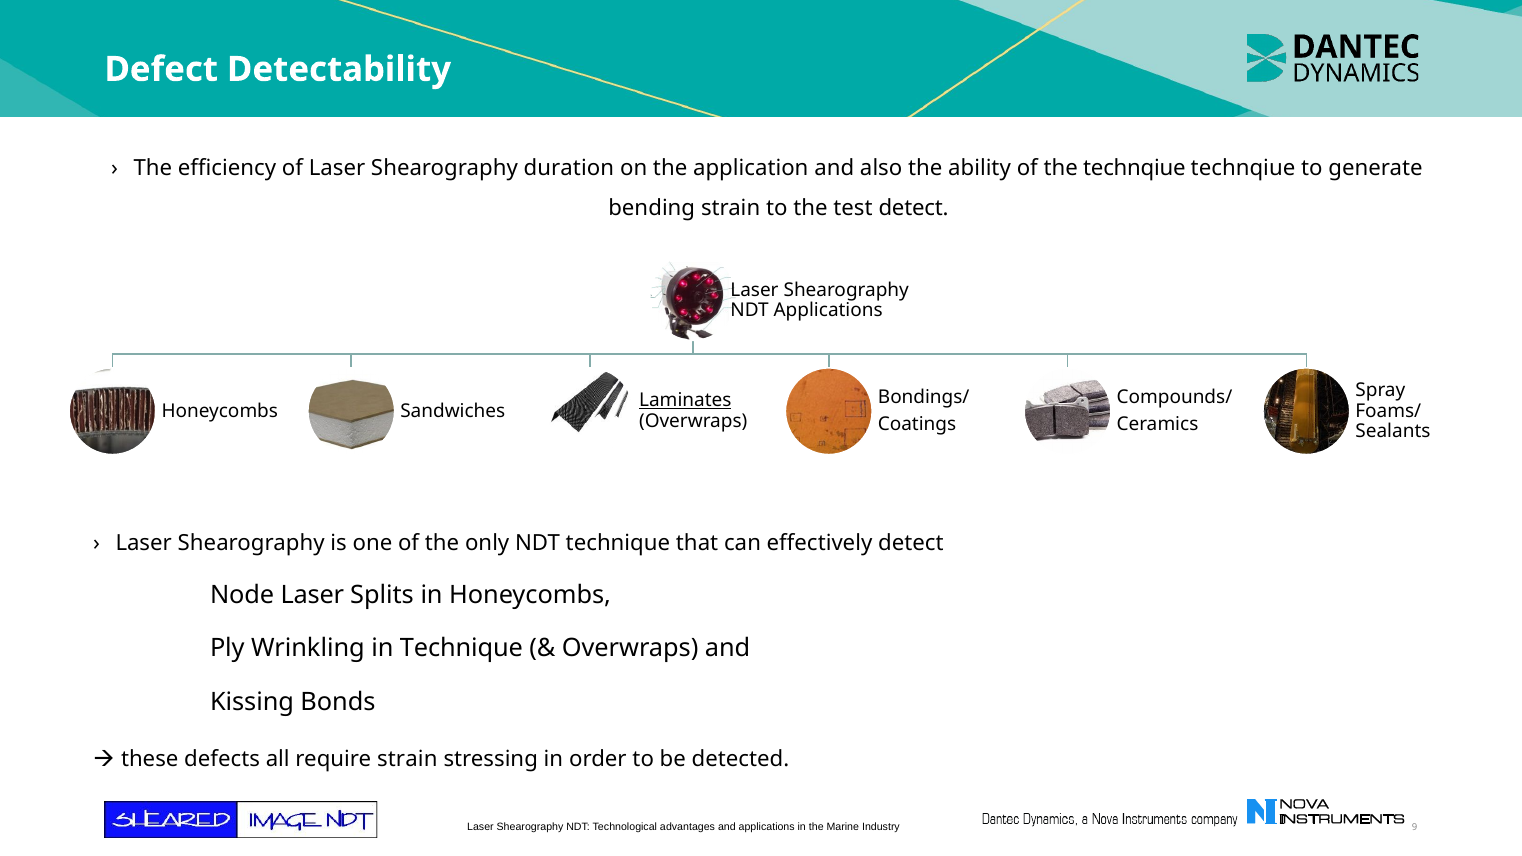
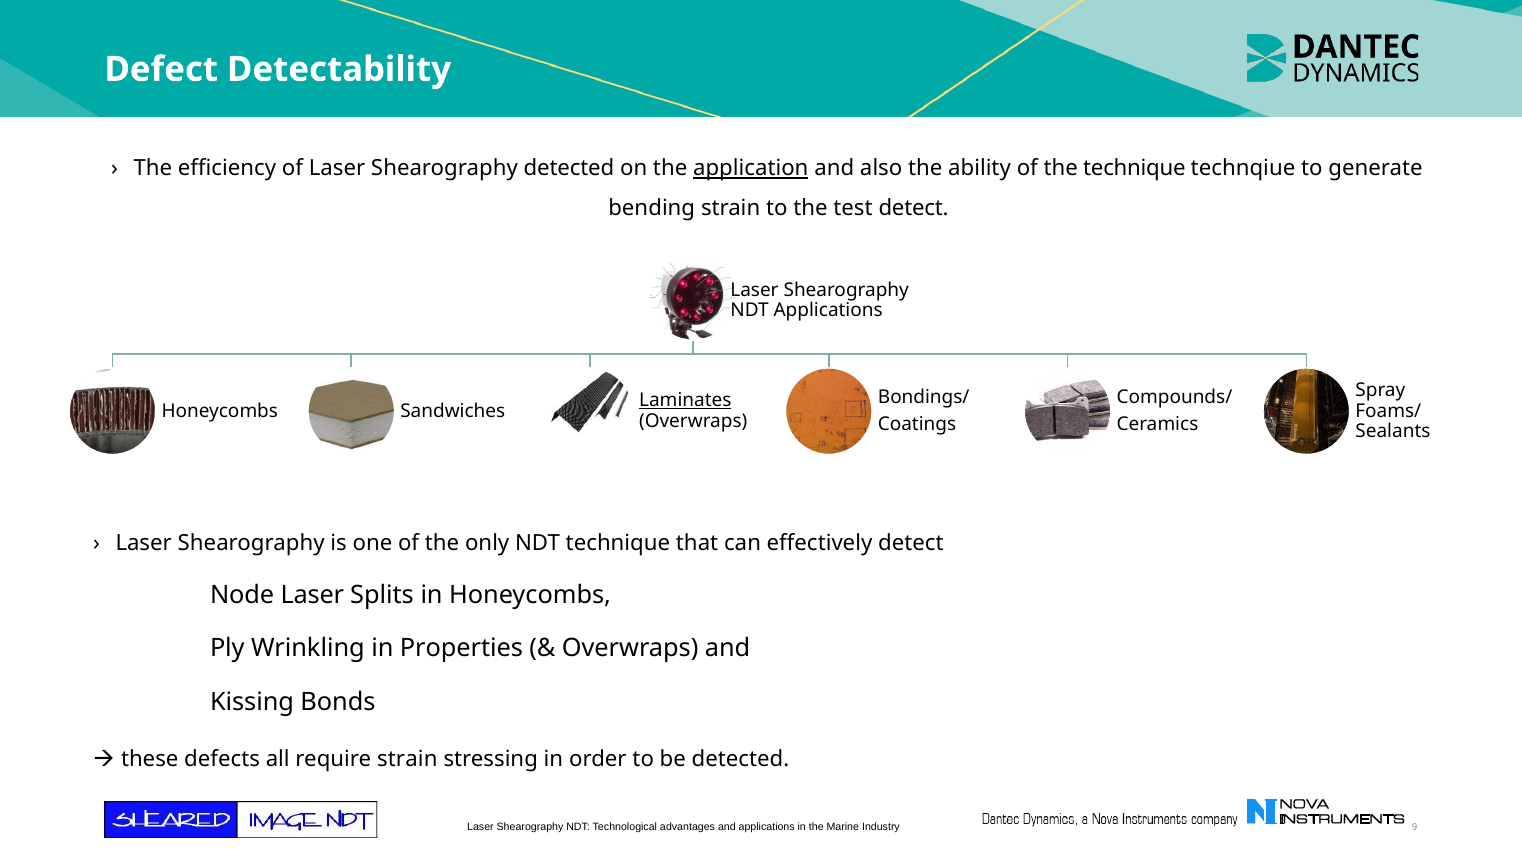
Shearography duration: duration -> detected (569, 168)
application underline: none -> present (751, 168)
the technqiue: technqiue -> technique (1134, 168)
in Technique: Technique -> Properties (461, 649)
